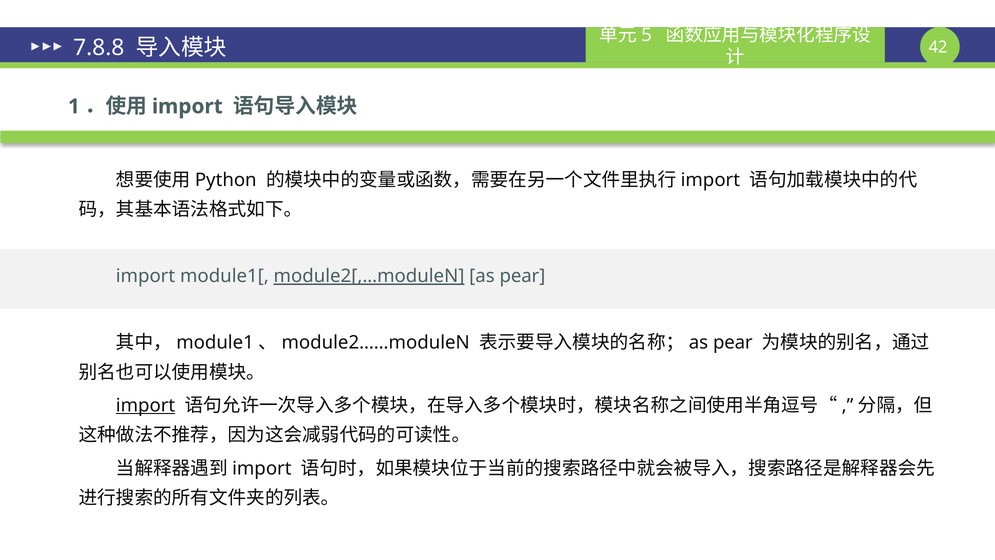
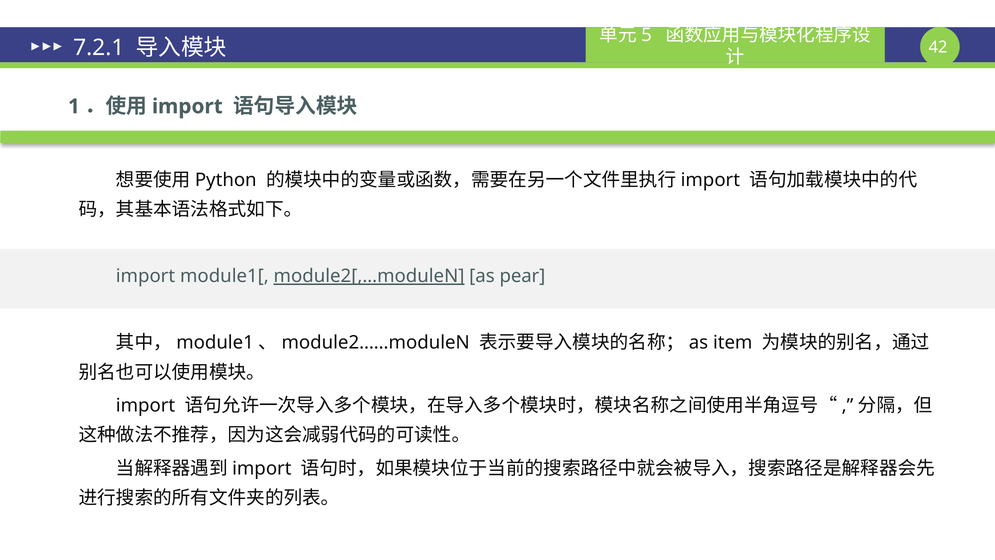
7.8.8: 7.8.8 -> 7.2.1 (99, 47)
pear: pear -> item (733, 343)
import underline: present -> none (146, 405)
